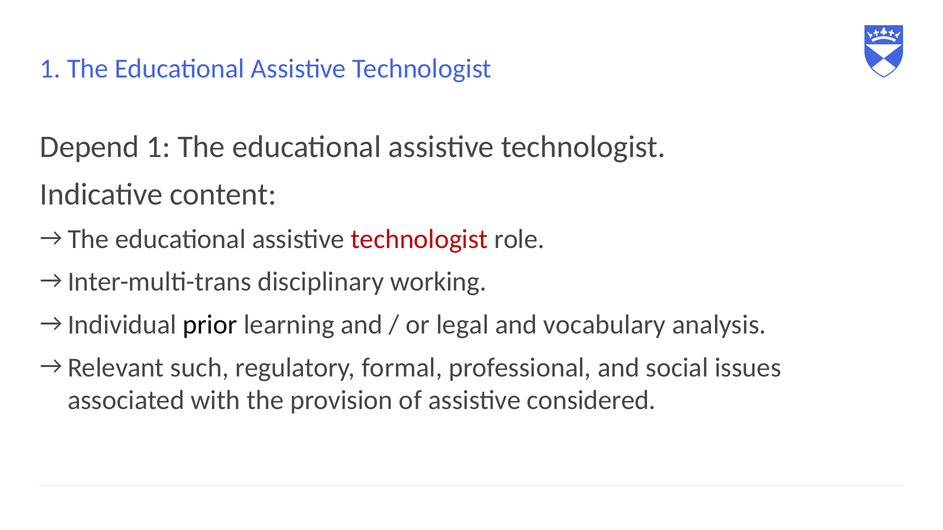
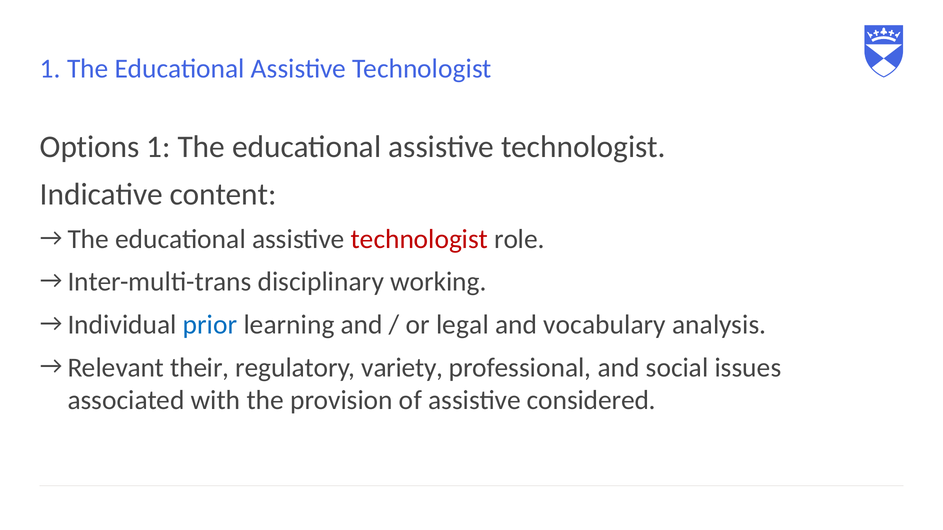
Depend: Depend -> Options (90, 147)
prior colour: black -> blue (210, 325)
such: such -> their (200, 368)
formal: formal -> variety (402, 368)
